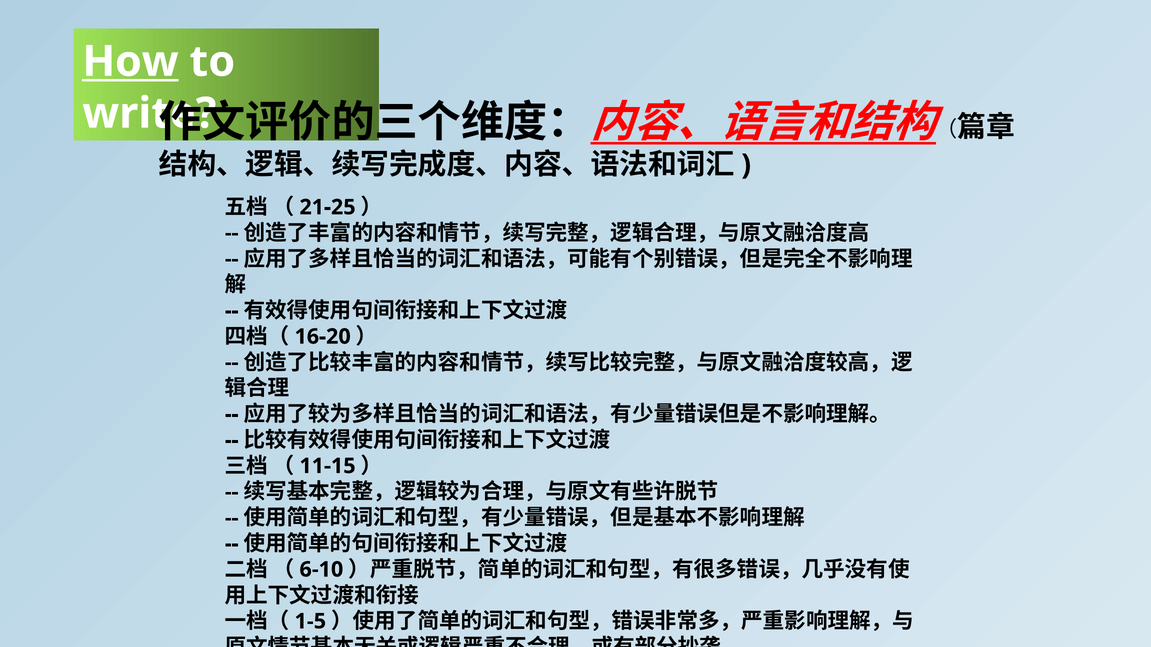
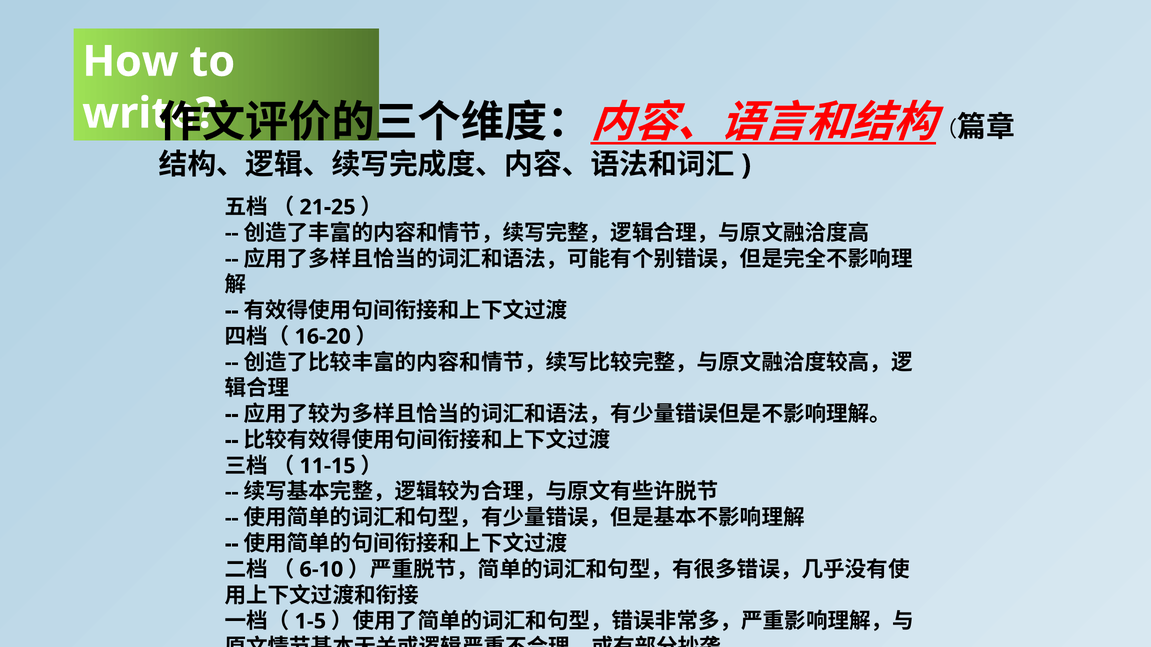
How underline: present -> none (130, 62)
